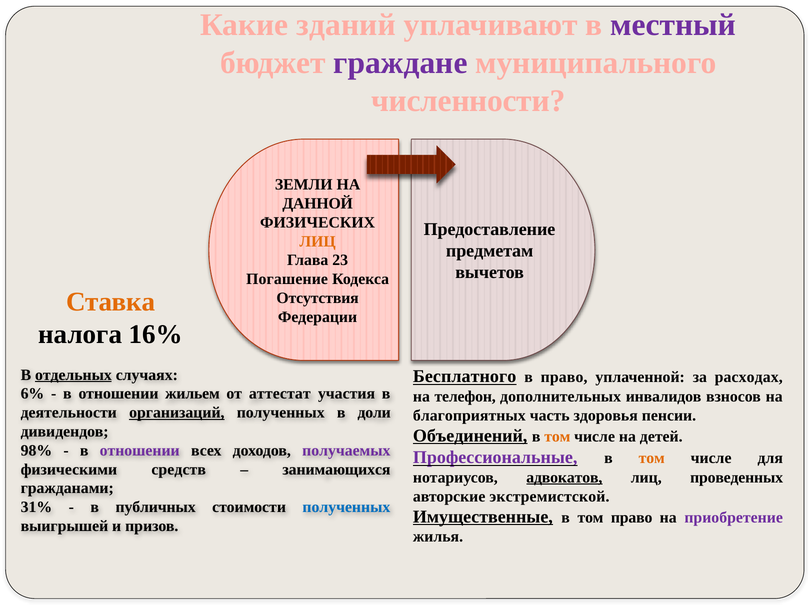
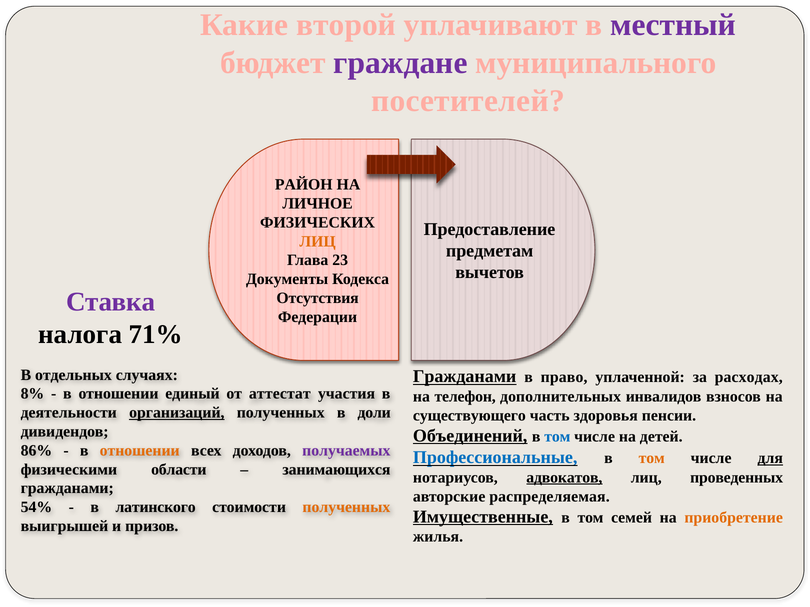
зданий: зданий -> второй (346, 25)
численности: численности -> посетителей (468, 101)
ЗЕМЛИ: ЗЕМЛИ -> РАЙОН (304, 185)
ДАННОЙ: ДАННОЙ -> ЛИЧНОЕ (318, 204)
Погашение: Погашение -> Документы (287, 279)
Ставка colour: orange -> purple (111, 302)
16%: 16% -> 71% (156, 335)
отдельных underline: present -> none (73, 375)
Бесплатного: Бесплатного -> Гражданами (465, 377)
6%: 6% -> 8% (32, 394)
жильем: жильем -> единый (192, 394)
благоприятных: благоприятных -> существующего (469, 416)
том colour: orange -> blue (557, 437)
98%: 98% -> 86% (36, 451)
отношении colour: purple -> orange (140, 451)
Профессиональные colour: purple -> blue (495, 458)
для underline: none -> present (770, 458)
средств: средств -> области (179, 470)
экстремистской: экстремистской -> распределяемая (549, 497)
31%: 31% -> 54% (36, 508)
публичных: публичных -> латинского (156, 508)
полученных colour: blue -> orange (346, 508)
том право: право -> семей (632, 518)
приобретение colour: purple -> orange (734, 518)
